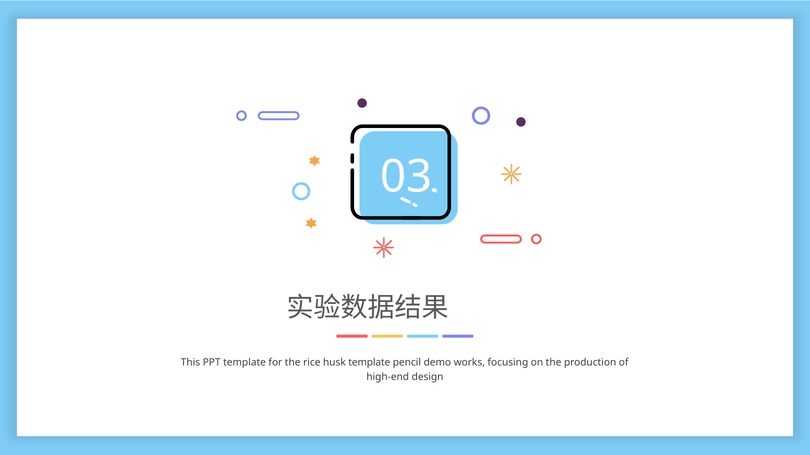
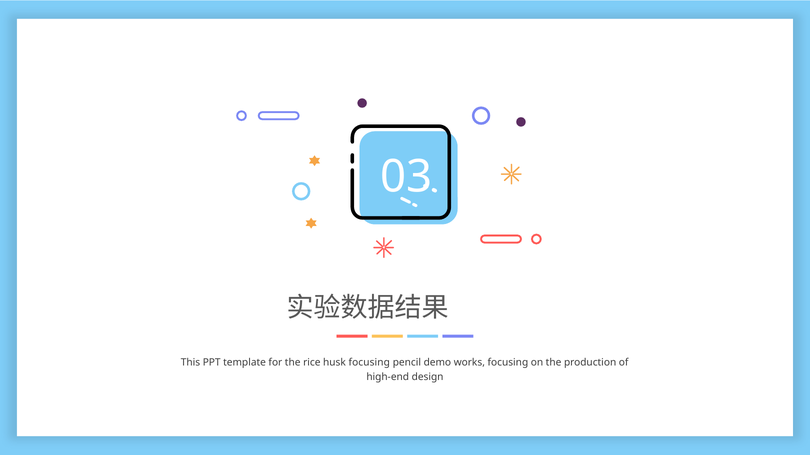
husk template: template -> focusing (369, 363)
